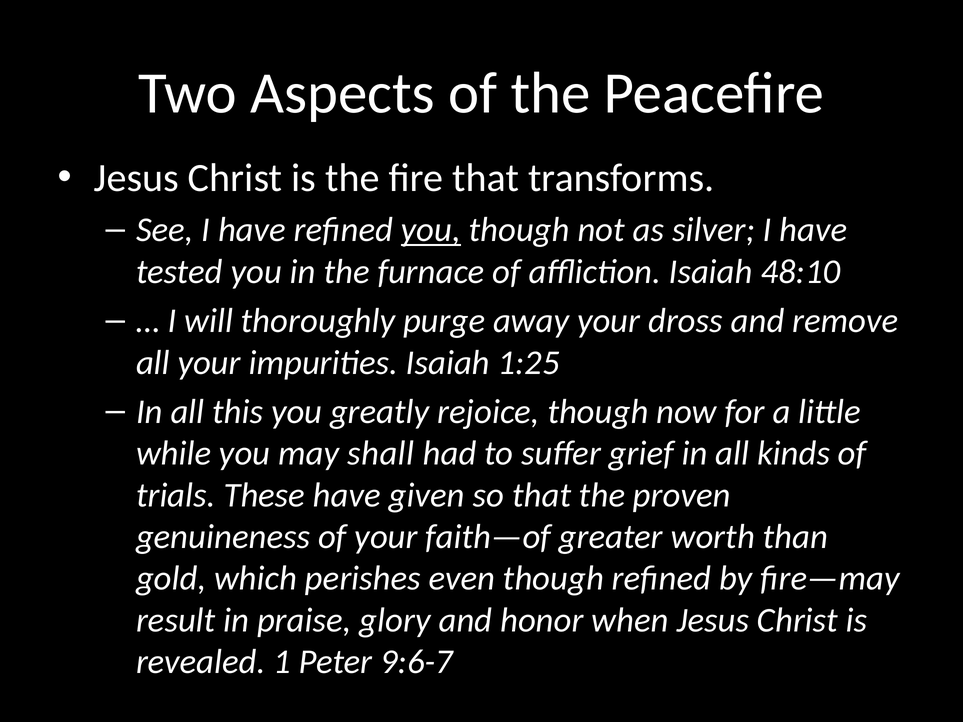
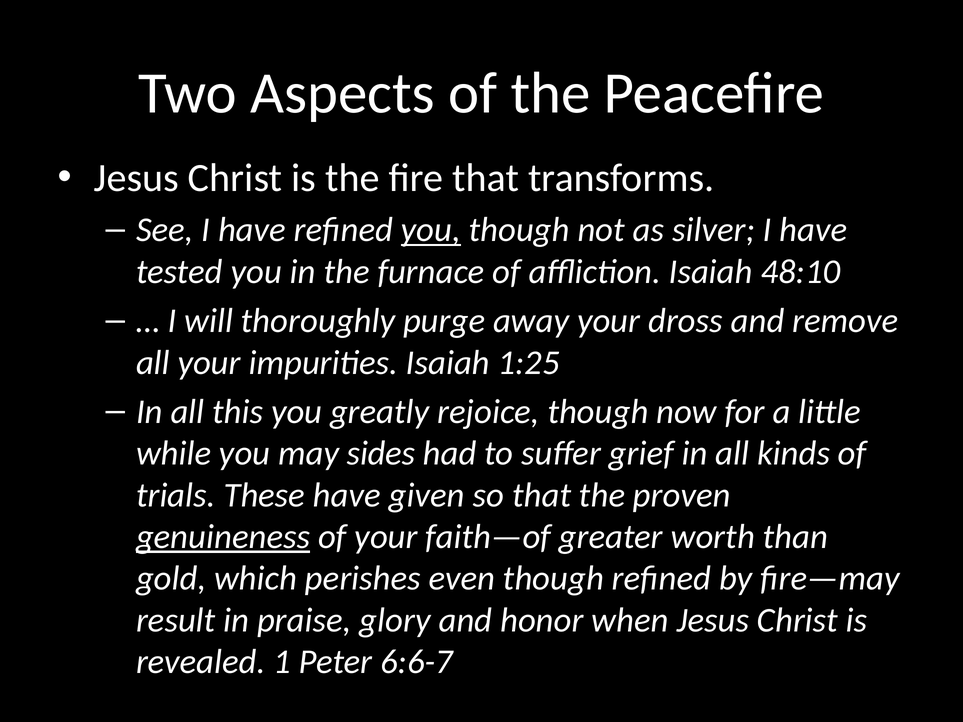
shall: shall -> sides (381, 454)
genuineness underline: none -> present (223, 537)
9:6-7: 9:6-7 -> 6:6-7 (417, 662)
